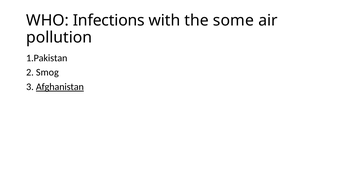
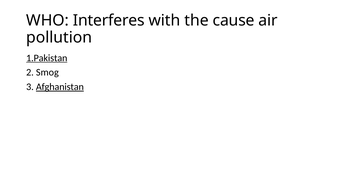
Infections: Infections -> Interferes (109, 20)
some: some -> cause (234, 20)
1.Pakistan underline: none -> present (47, 58)
